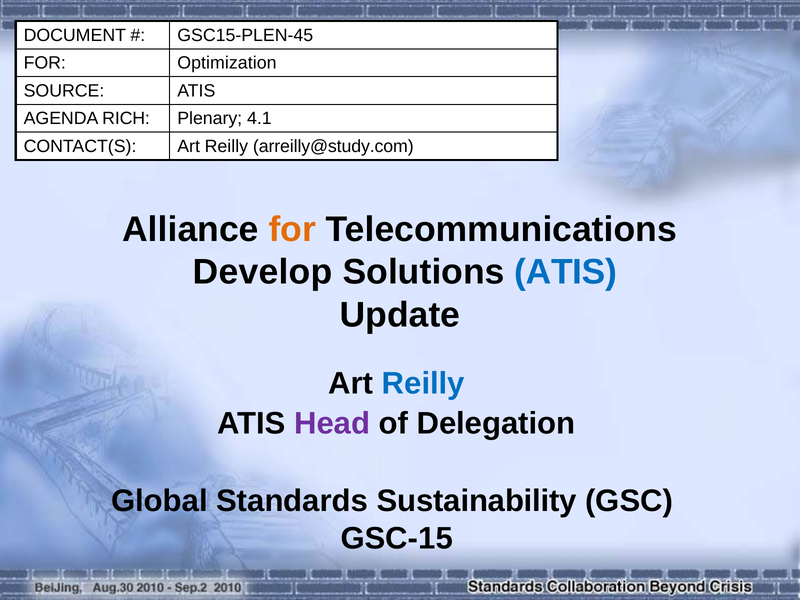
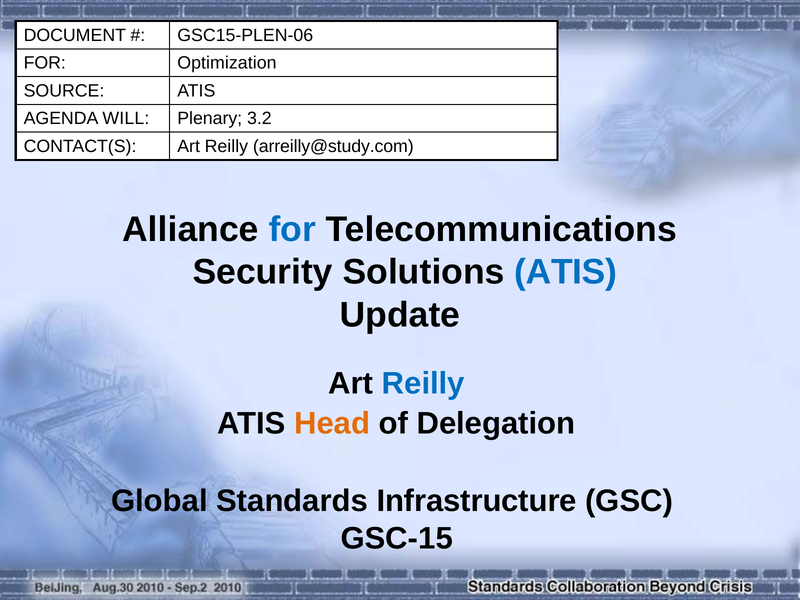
GSC15-PLEN-45: GSC15-PLEN-45 -> GSC15-PLEN-06 (245, 35)
RICH: RICH -> WILL (126, 119)
4.1: 4.1 -> 3.2 (259, 119)
for colour: orange -> blue (292, 230)
Develop: Develop -> Security (263, 272)
Head colour: purple -> orange (332, 424)
Sustainability: Sustainability -> Infrastructure (477, 501)
